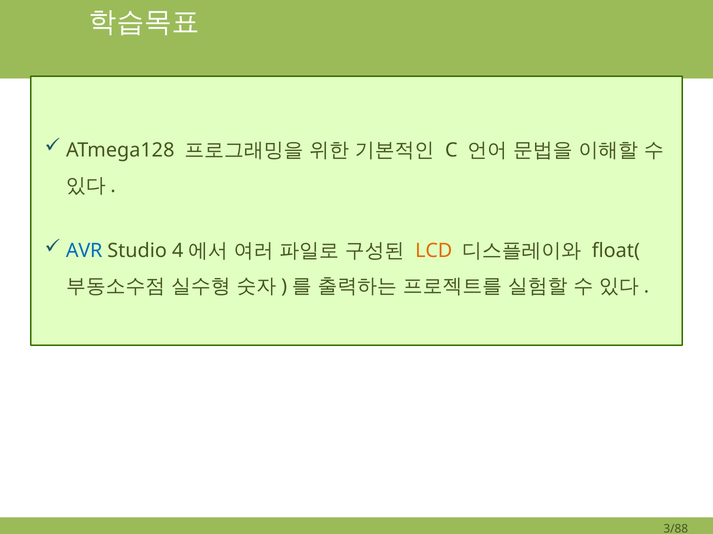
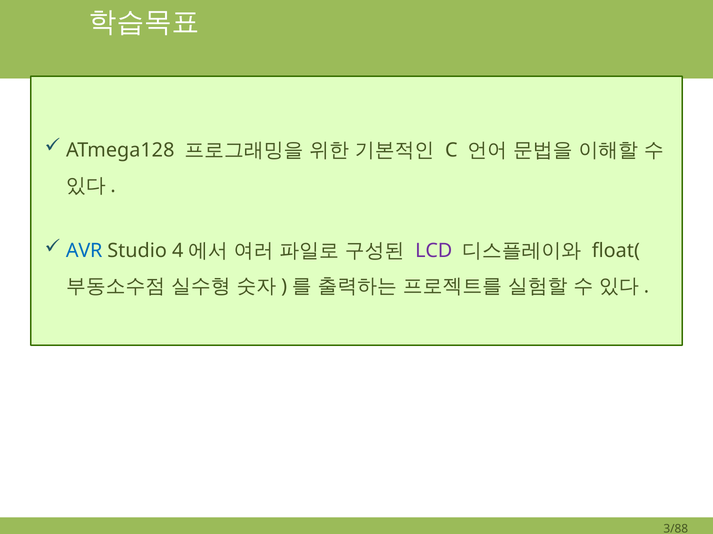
LCD colour: orange -> purple (434, 251)
